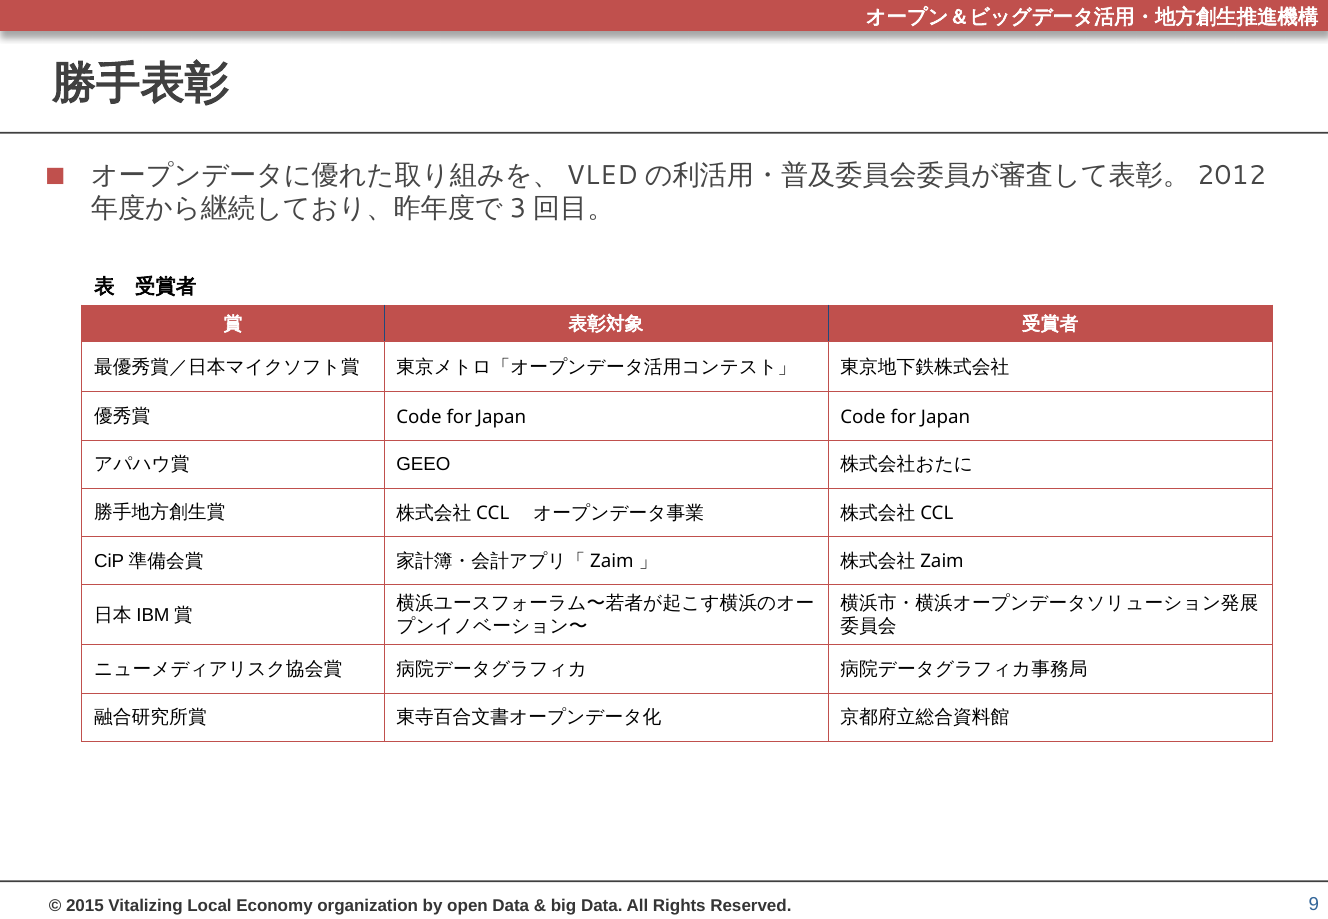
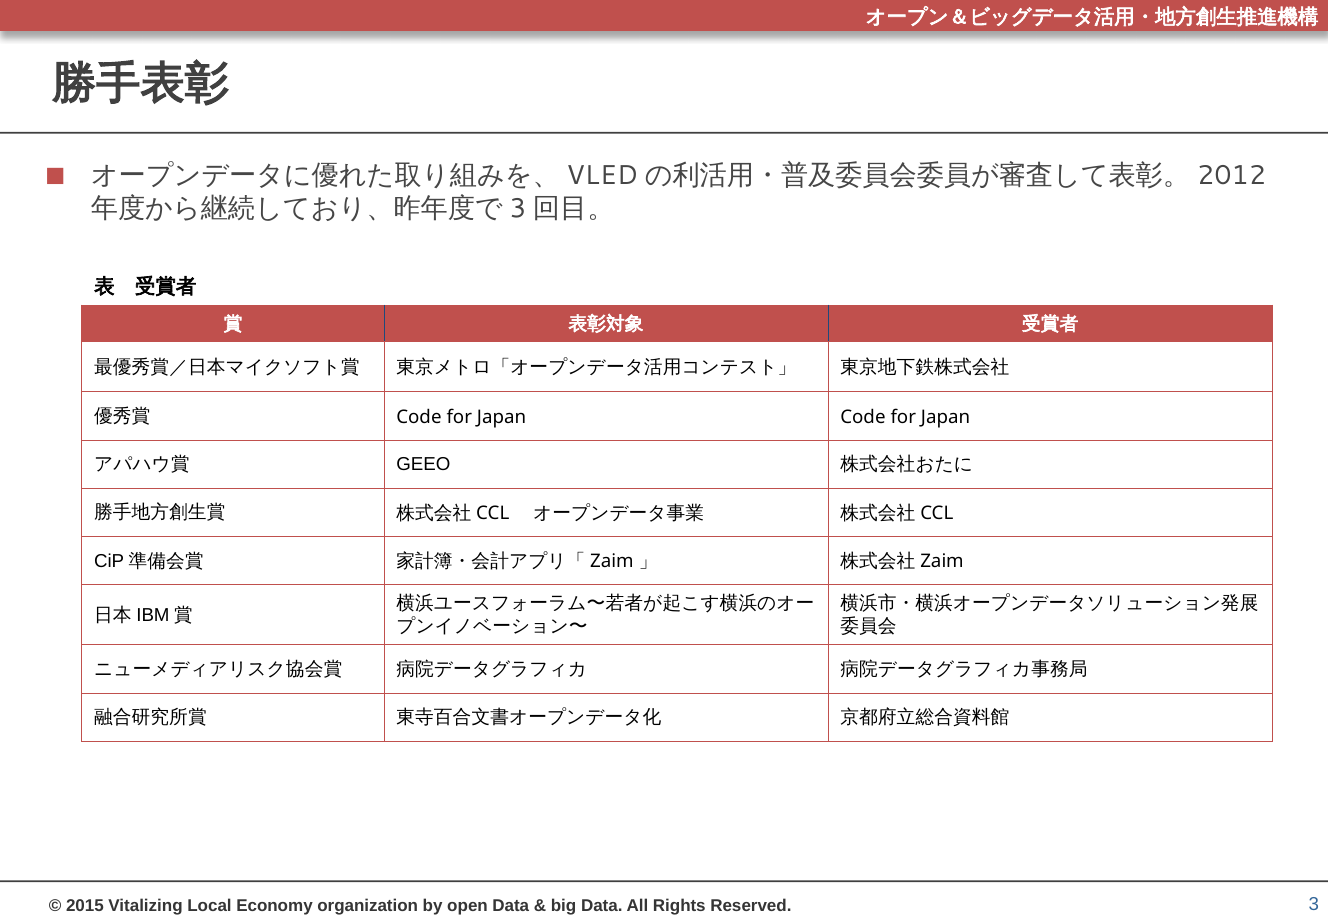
9: 9 -> 3 (1314, 905)
